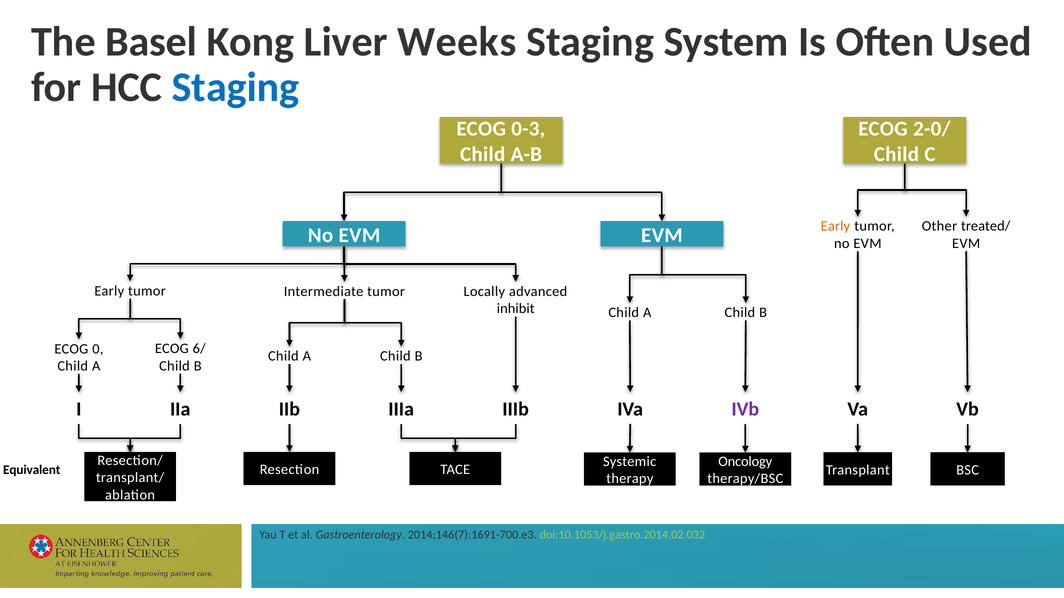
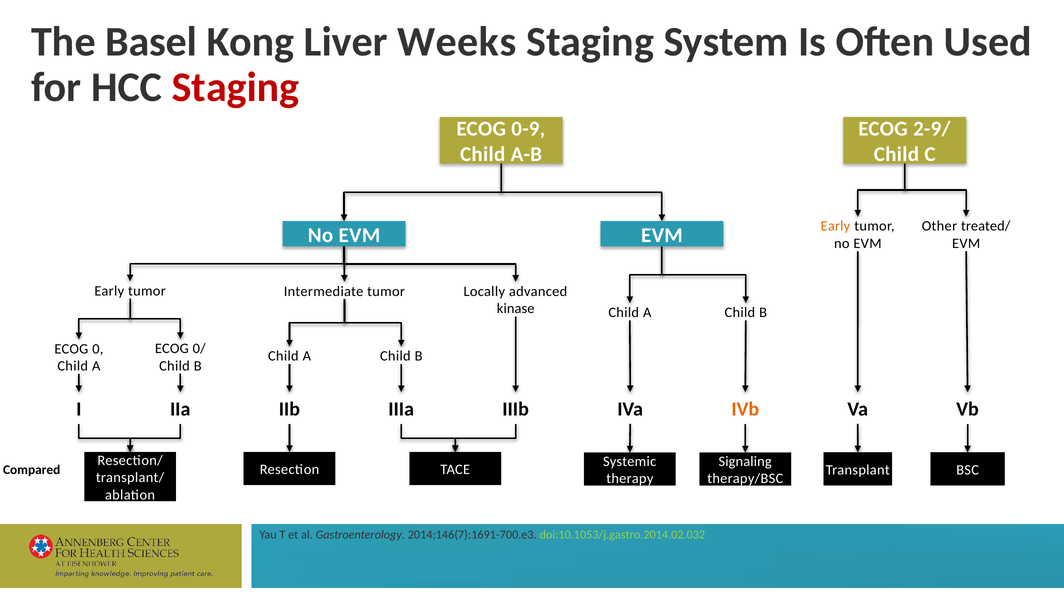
Staging colour: blue -> red (236, 88)
0-3: 0-3 -> 0-9 (528, 129)
2-0/: 2-0/ -> 2-9/ (932, 129)
inhibit: inhibit -> kinase (516, 309)
6/: 6/ -> 0/ (199, 349)
IVb colour: purple -> orange (745, 410)
Oncology: Oncology -> Signaling (745, 462)
Equivalent: Equivalent -> Compared (32, 470)
